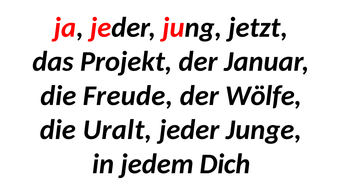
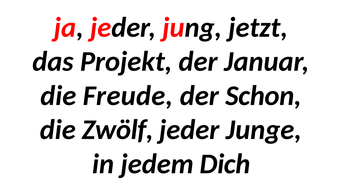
Wölfe: Wölfe -> Schon (263, 96)
Uralt: Uralt -> Zwölf (118, 130)
